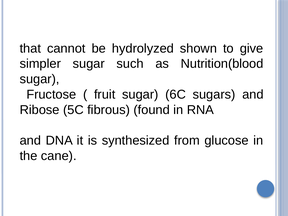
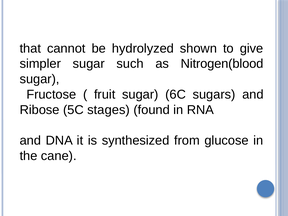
Nutrition(blood: Nutrition(blood -> Nitrogen(blood (222, 64)
fibrous: fibrous -> stages (109, 110)
